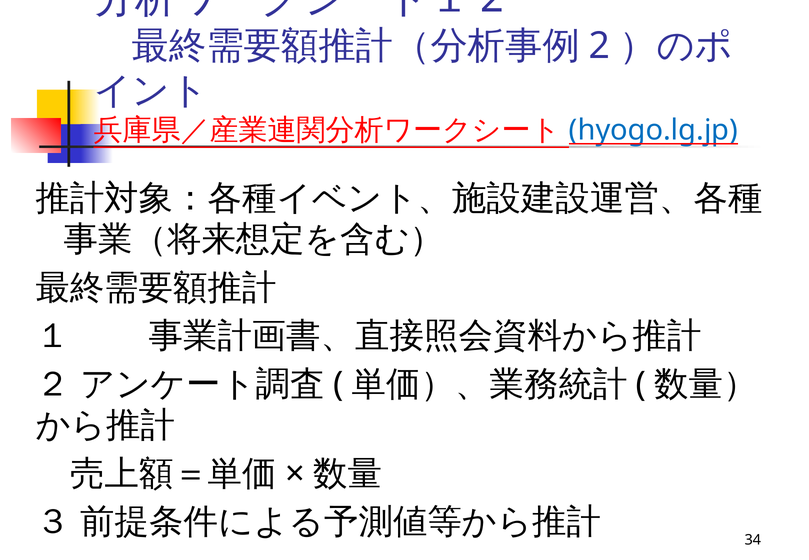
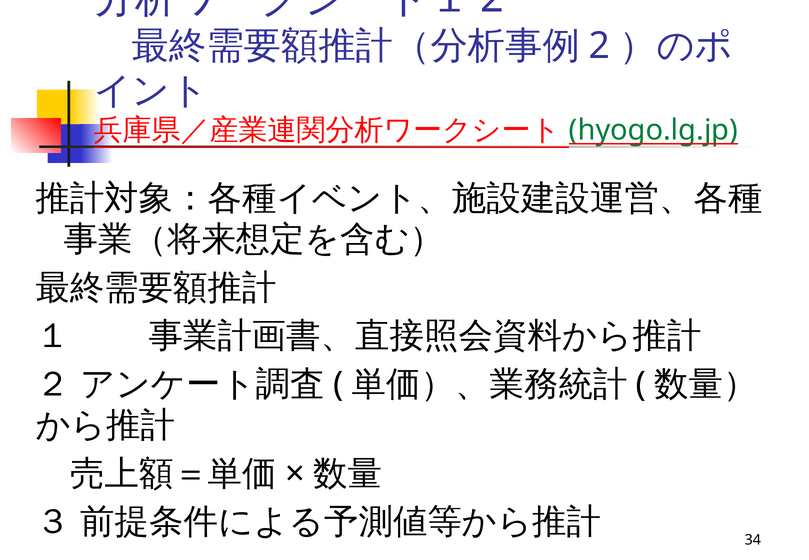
hyogo.lg.jp colour: blue -> green (653, 130)
